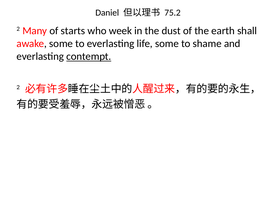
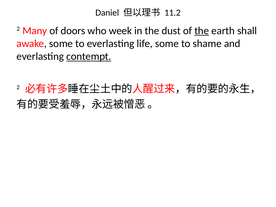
75.2: 75.2 -> 11.2 (172, 13)
starts: starts -> doors (73, 31)
the underline: none -> present (202, 31)
